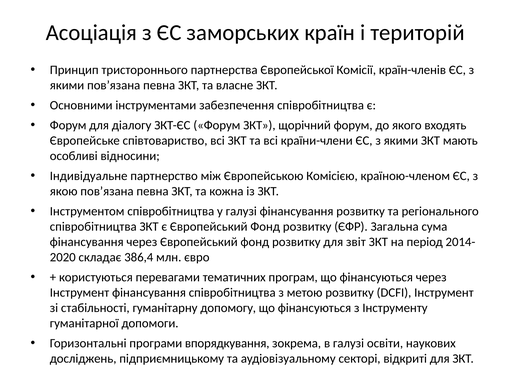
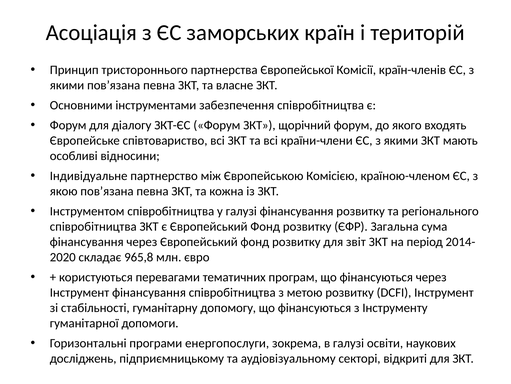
386,4: 386,4 -> 965,8 (139, 257)
впорядкування: впорядкування -> енергопослуги (227, 342)
